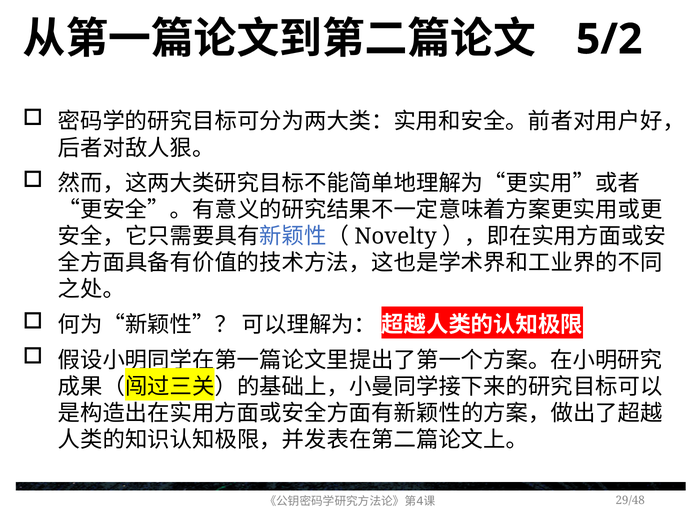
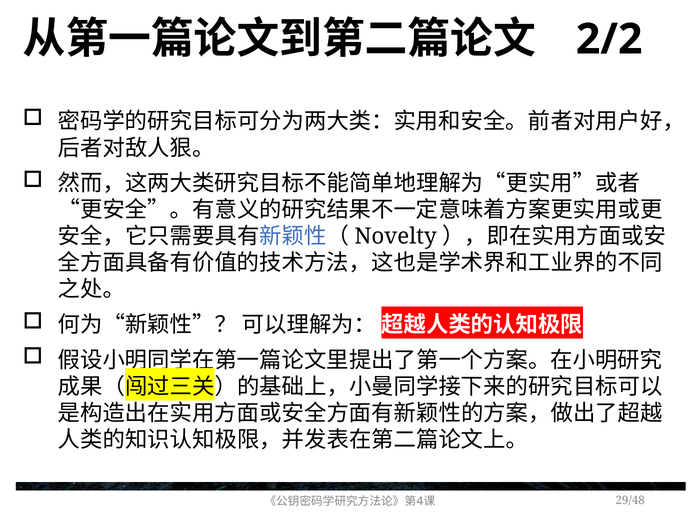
5/2: 5/2 -> 2/2 (609, 39)
